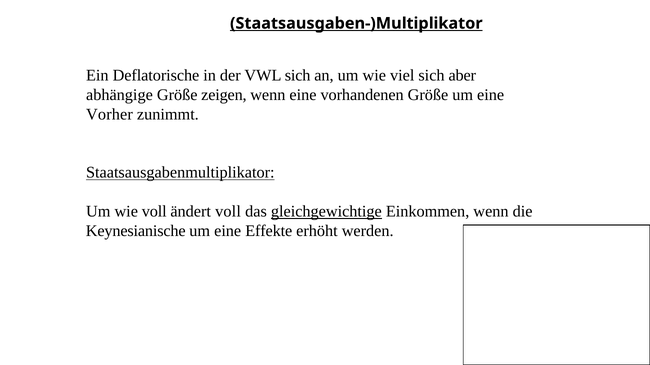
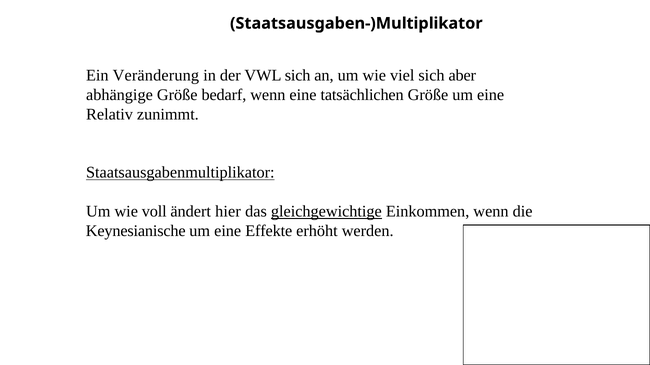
Staatsausgaben-)Multiplikator underline: present -> none (356, 23)
Deflatorische: Deflatorische -> Veränderung (156, 75)
zeigen: zeigen -> bedarf (224, 95)
vorhandenen: vorhandenen -> tatsächlichen (362, 95)
Vorher: Vorher -> Relativ (110, 114)
ändert voll: voll -> hier (228, 212)
